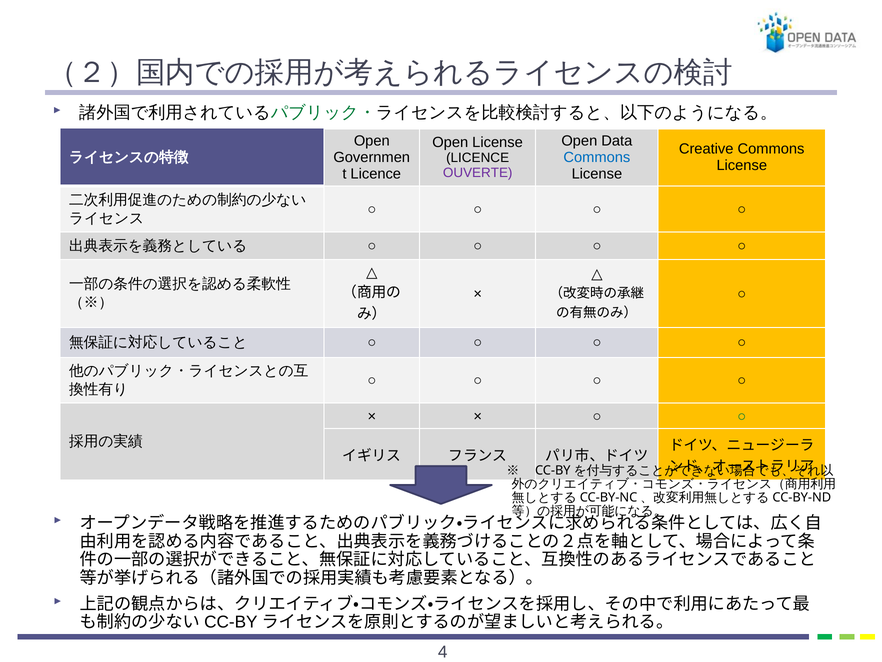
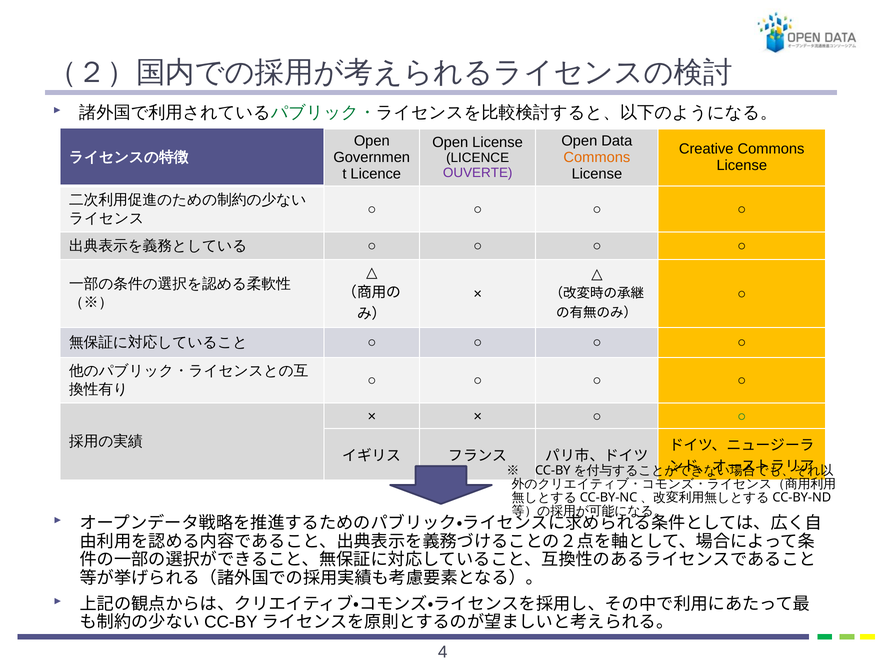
Commons colour: blue -> orange (597, 157)
